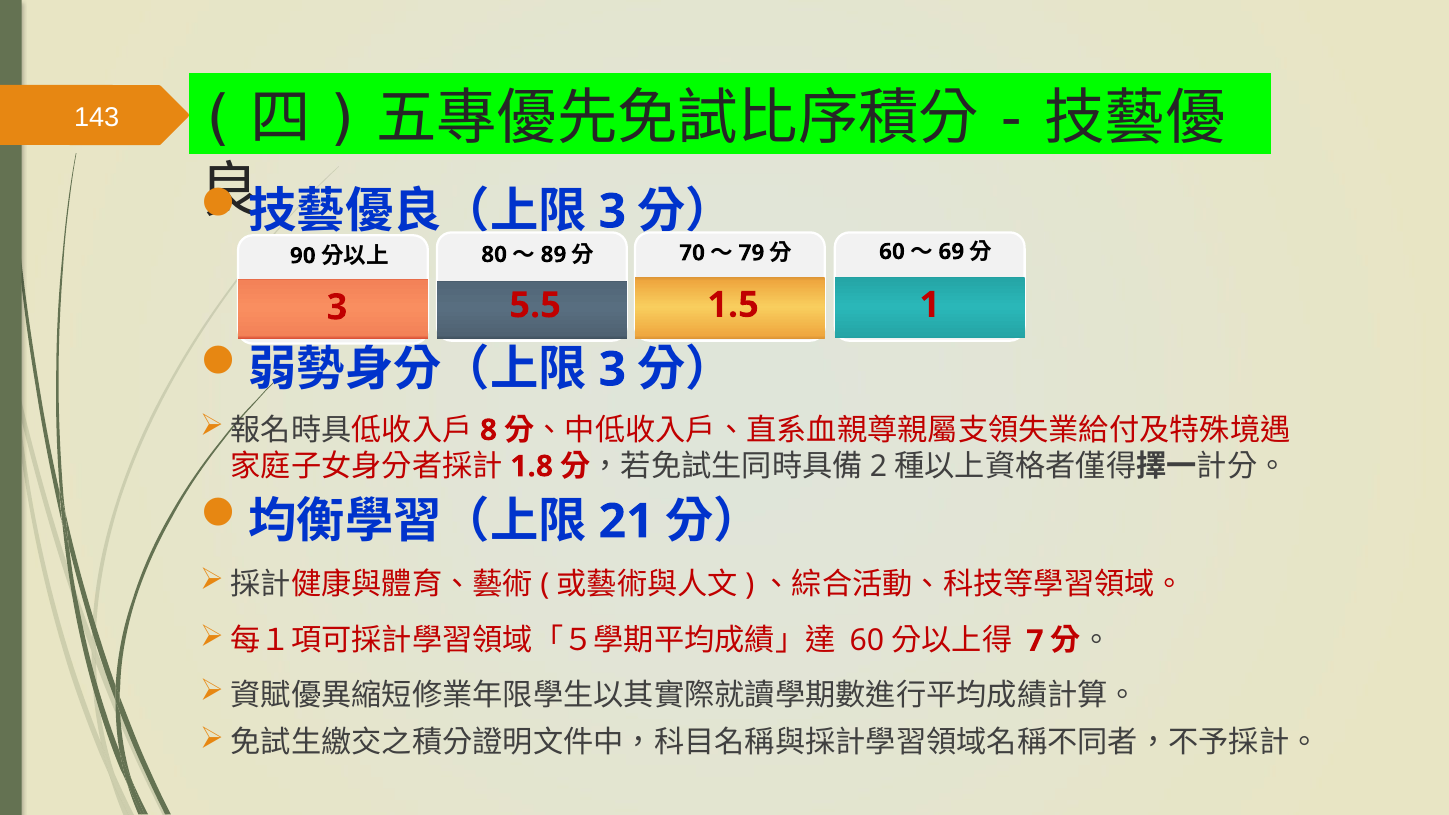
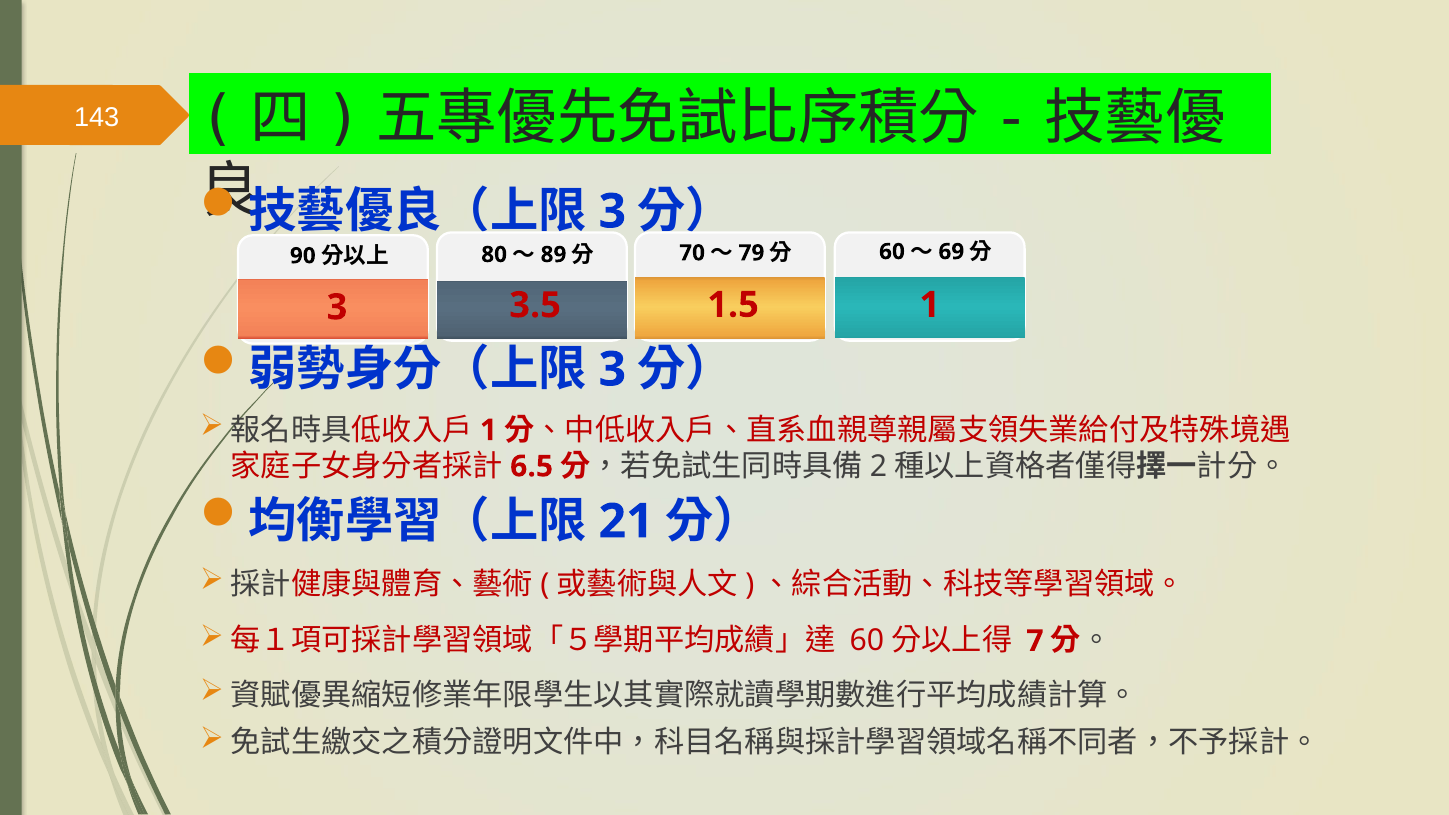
5.5: 5.5 -> 3.5 (535, 305)
8: 8 -> 1 (489, 430)
1.8: 1.8 -> 6.5 (532, 466)
